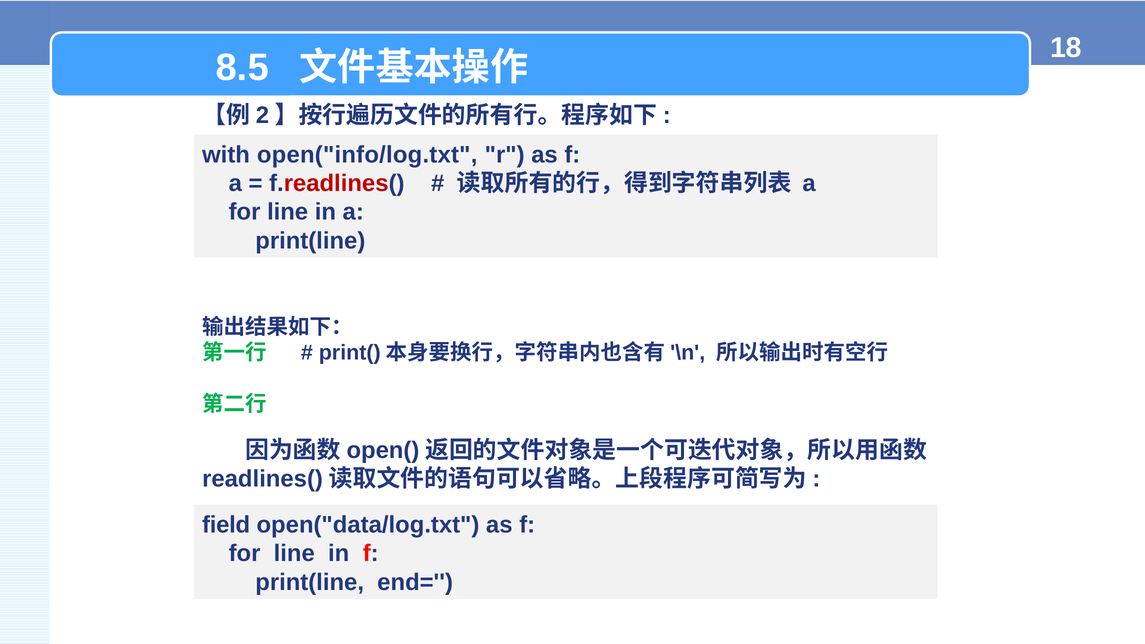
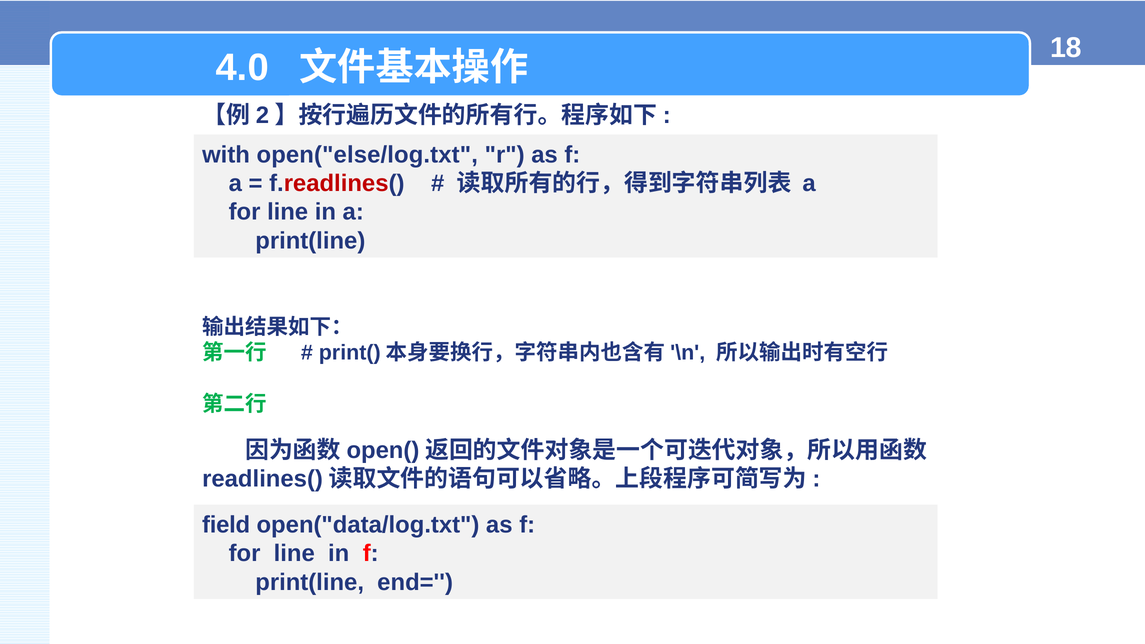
8.5: 8.5 -> 4.0 (242, 68)
open("info/log.txt: open("info/log.txt -> open("else/log.txt (367, 155)
